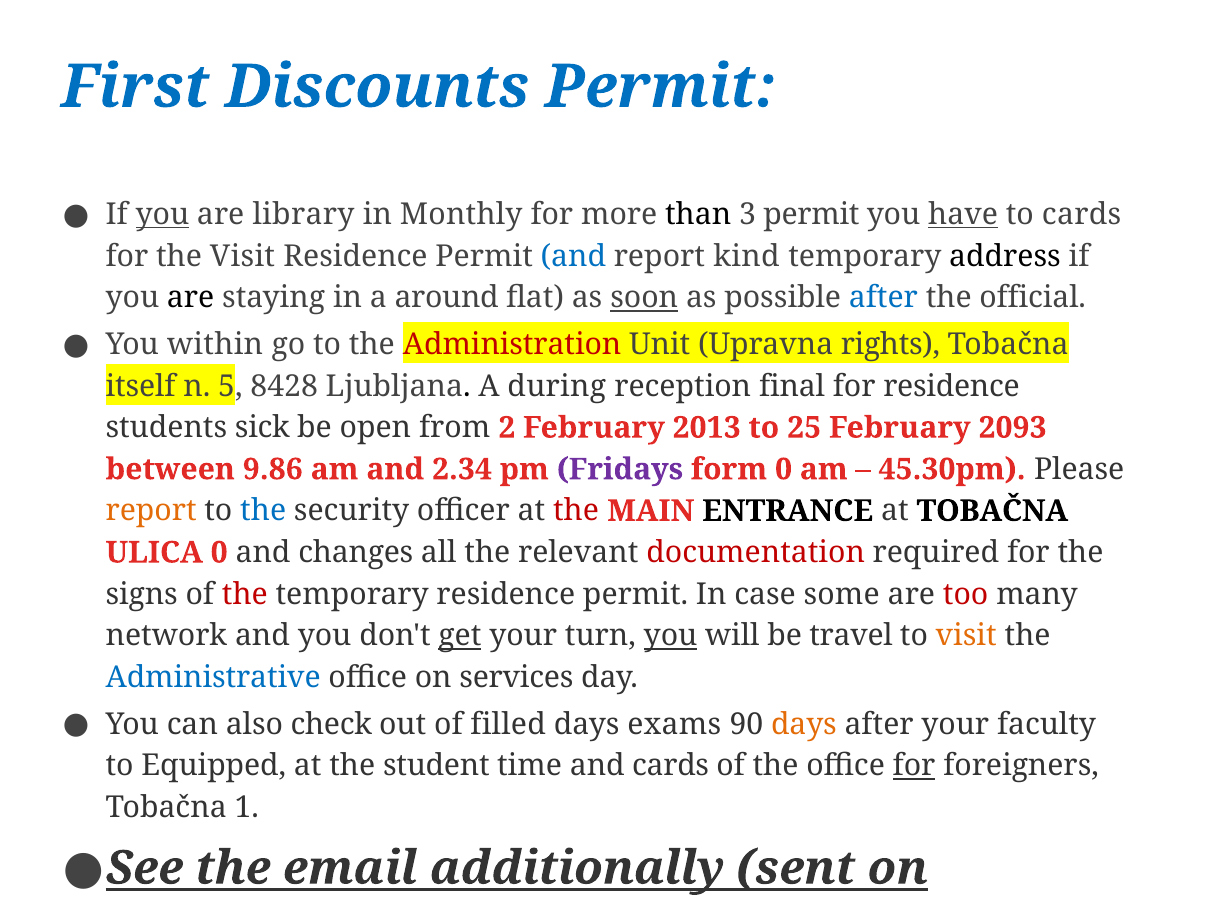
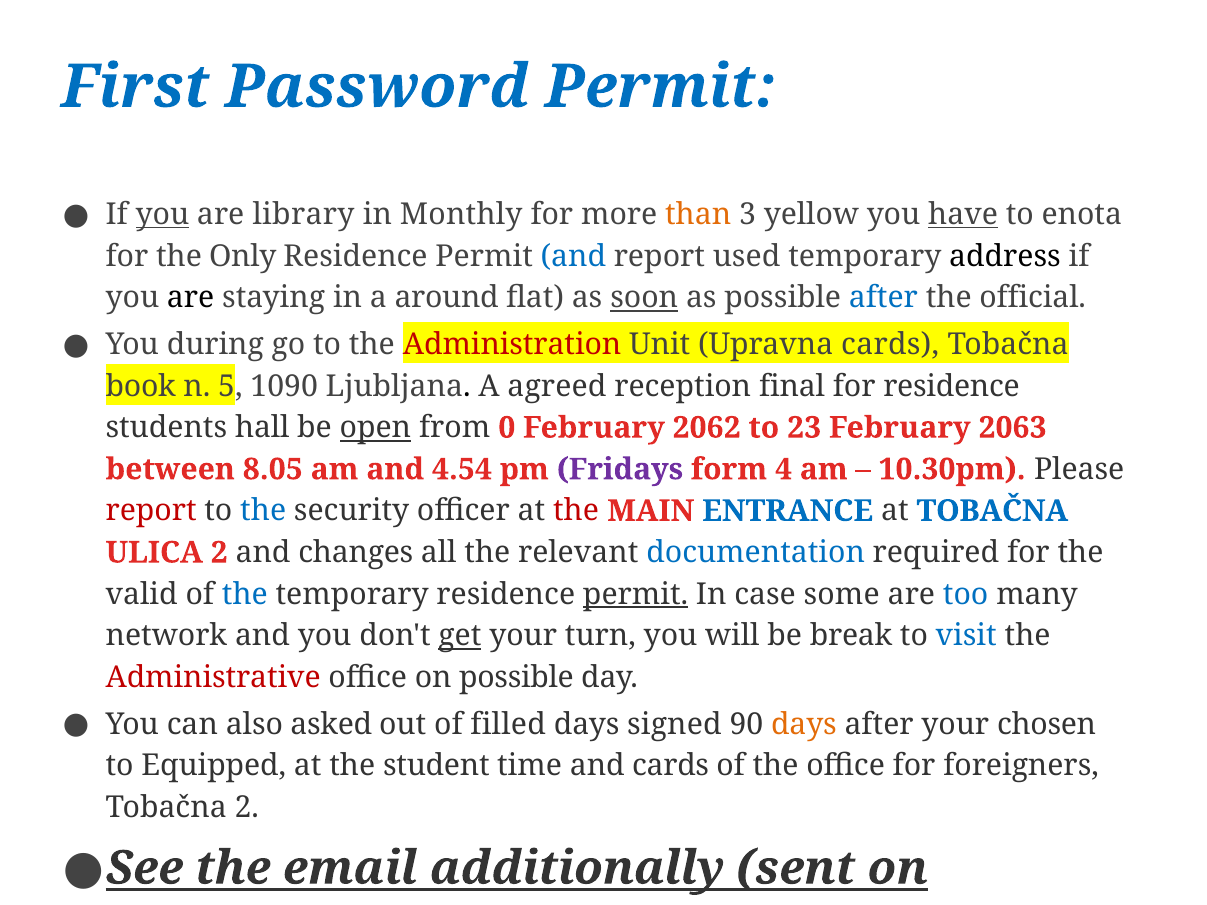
Discounts: Discounts -> Password (377, 87)
than colour: black -> orange (698, 215)
3 permit: permit -> yellow (811, 215)
to cards: cards -> enota (1082, 215)
the Visit: Visit -> Only (243, 256)
kind: kind -> used (747, 256)
within: within -> during (215, 345)
Upravna rights: rights -> cards (890, 345)
itself: itself -> book (141, 386)
8428: 8428 -> 1090 (284, 386)
during: during -> agreed (557, 386)
sick: sick -> hall (262, 428)
open underline: none -> present (375, 428)
2: 2 -> 0 (507, 428)
2013: 2013 -> 2062 (707, 428)
25: 25 -> 23 (804, 428)
2093: 2093 -> 2063 (1012, 428)
9.86: 9.86 -> 8.05 (273, 469)
2.34: 2.34 -> 4.54 (462, 469)
form 0: 0 -> 4 (784, 469)
45.30pm: 45.30pm -> 10.30pm (952, 469)
report colour: orange -> red (151, 511)
ENTRANCE colour: black -> blue (788, 511)
TOBAČNA colour: black -> blue (992, 511)
ULICA 0: 0 -> 2 (219, 553)
documentation colour: red -> blue (756, 553)
signs: signs -> valid (142, 594)
the colour: red -> blue (245, 594)
permit underline: none -> present (636, 594)
too colour: red -> blue (966, 594)
you underline: present -> none (671, 636)
travel: travel -> break (851, 636)
visit colour: orange -> blue (966, 636)
Administrative colour: blue -> red (213, 678)
on services: services -> possible (517, 678)
check: check -> asked (331, 724)
exams: exams -> signed (674, 724)
faculty: faculty -> chosen (1047, 724)
for underline: present -> none (914, 766)
Tobačna 1: 1 -> 2 (247, 808)
